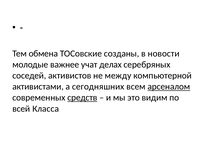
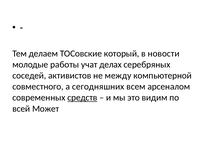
обмена: обмена -> делаем (43, 53)
созданы: созданы -> который (122, 53)
важнее: важнее -> работы (65, 64)
активистами: активистами -> совместного (38, 86)
арсеналом underline: present -> none (169, 86)
Класса: Класса -> Может (46, 108)
